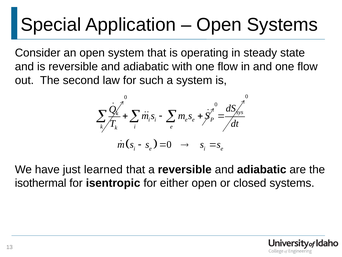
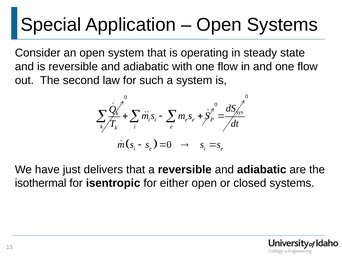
learned: learned -> delivers (103, 169)
